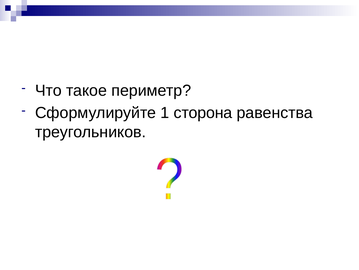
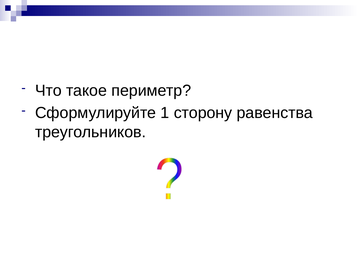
сторона: сторона -> сторону (203, 113)
